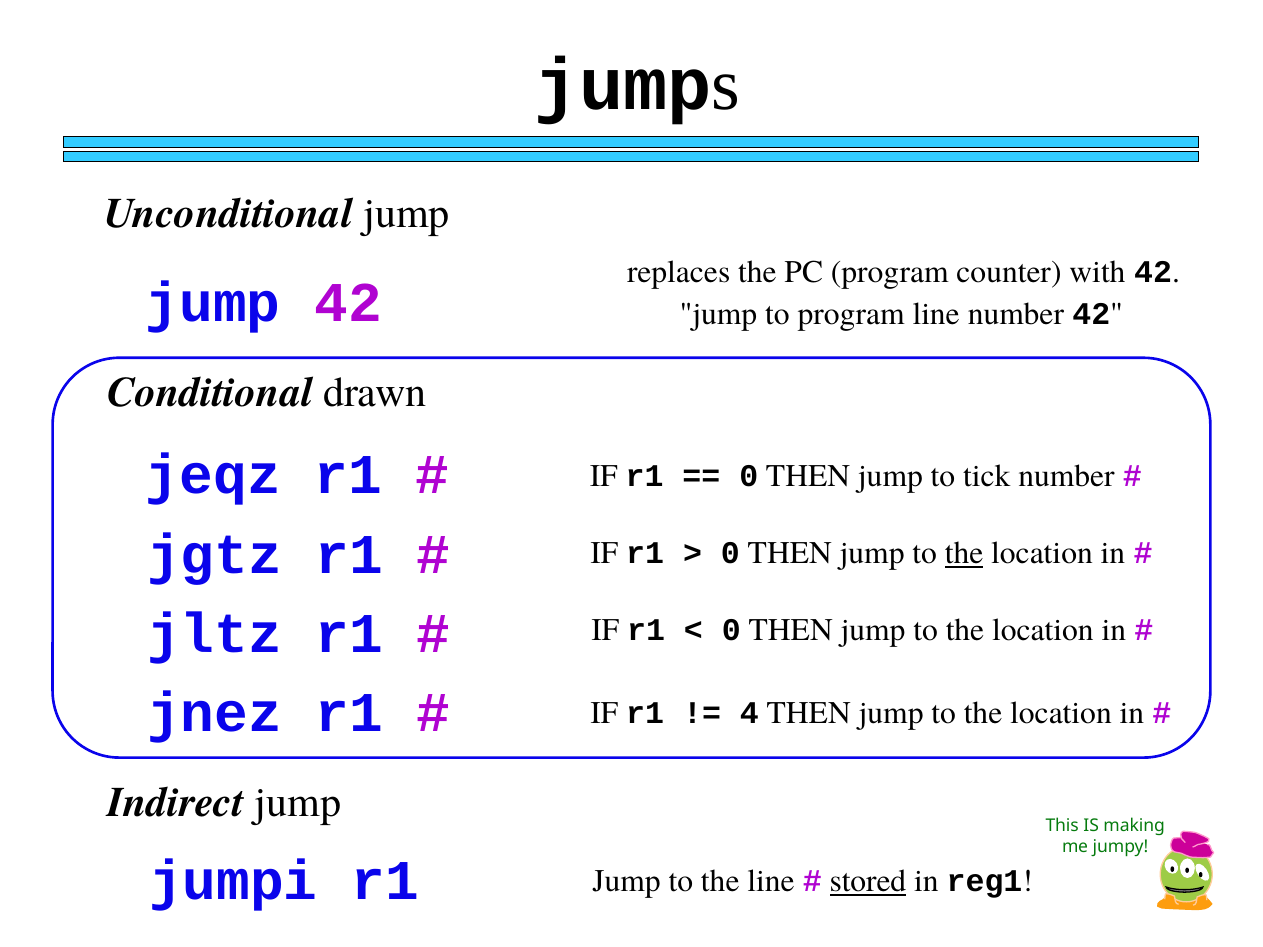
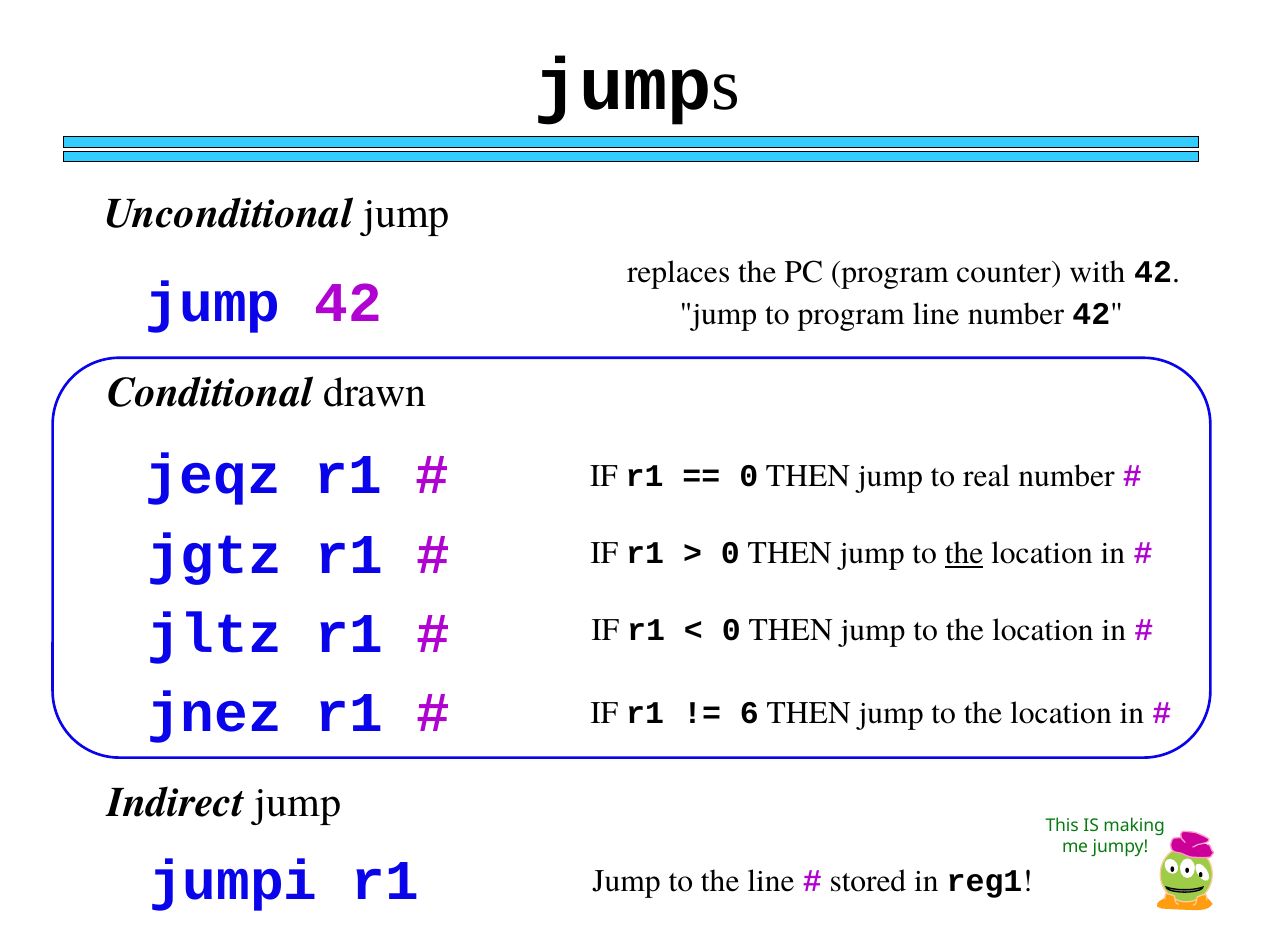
tick: tick -> real (987, 476)
4: 4 -> 6 (749, 714)
stored underline: present -> none (868, 881)
